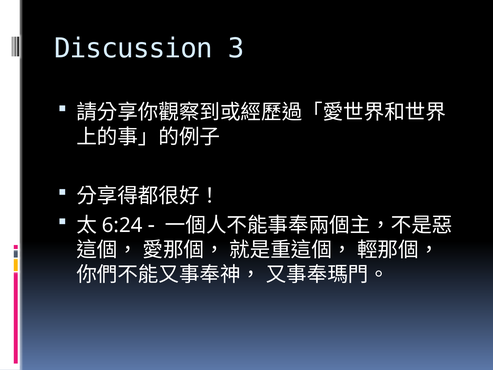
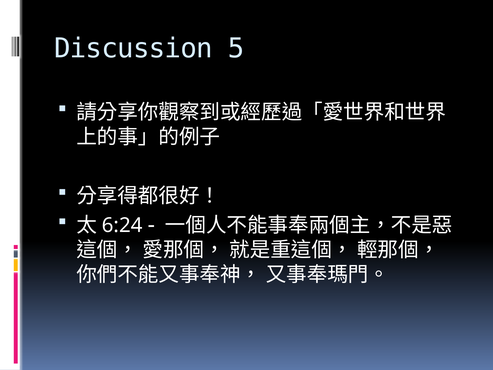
3: 3 -> 5 (236, 48)
